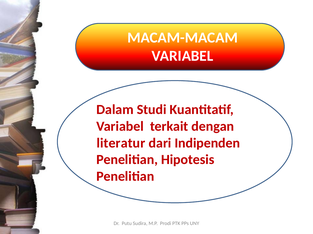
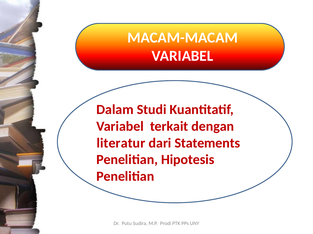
Indipenden: Indipenden -> Statements (207, 143)
